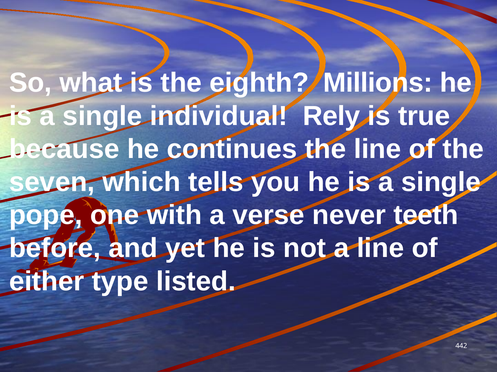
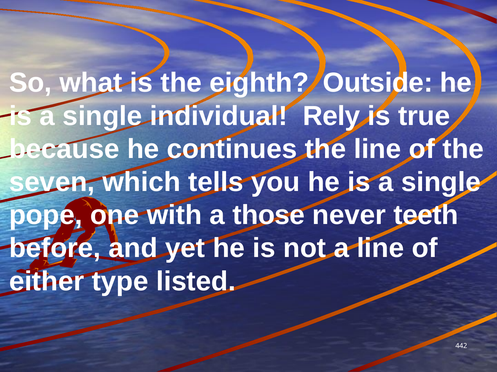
Millions: Millions -> Outside (378, 83)
verse: verse -> those (269, 216)
